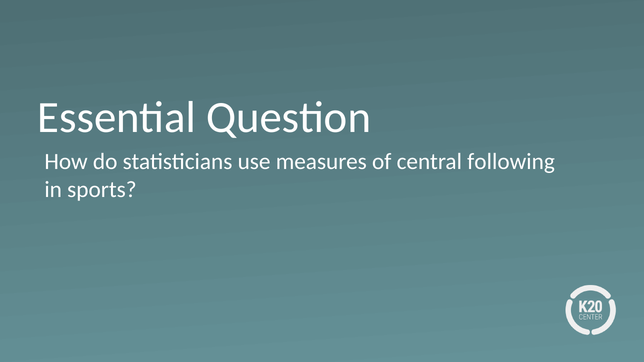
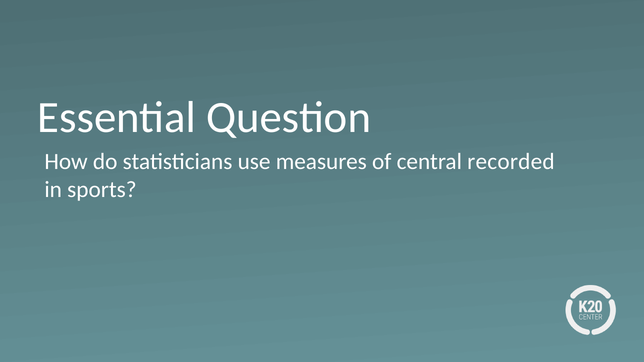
following: following -> recorded (511, 162)
